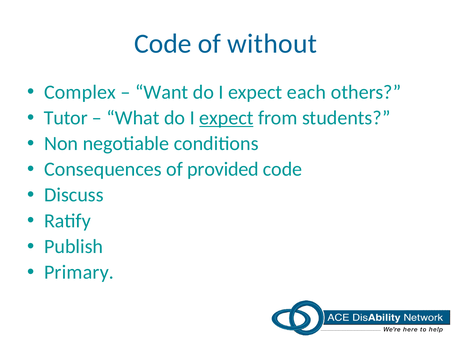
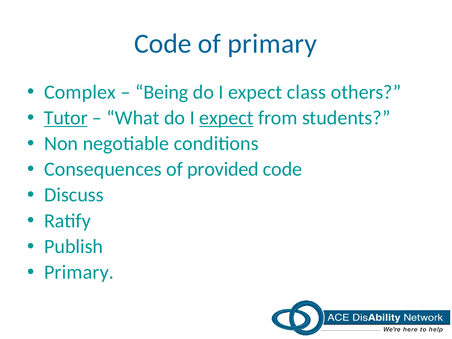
of without: without -> primary (272, 44)
Want: Want -> Being (162, 92)
each: each -> class (306, 92)
Tutor underline: none -> present (66, 118)
